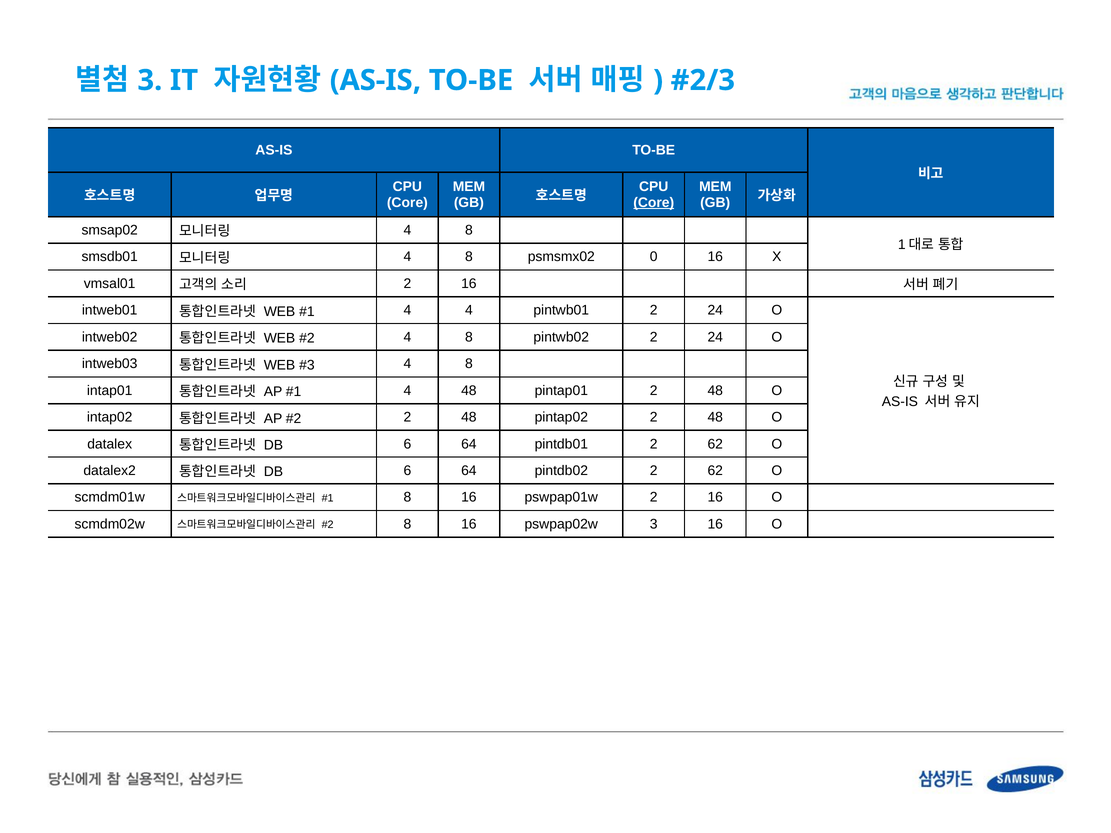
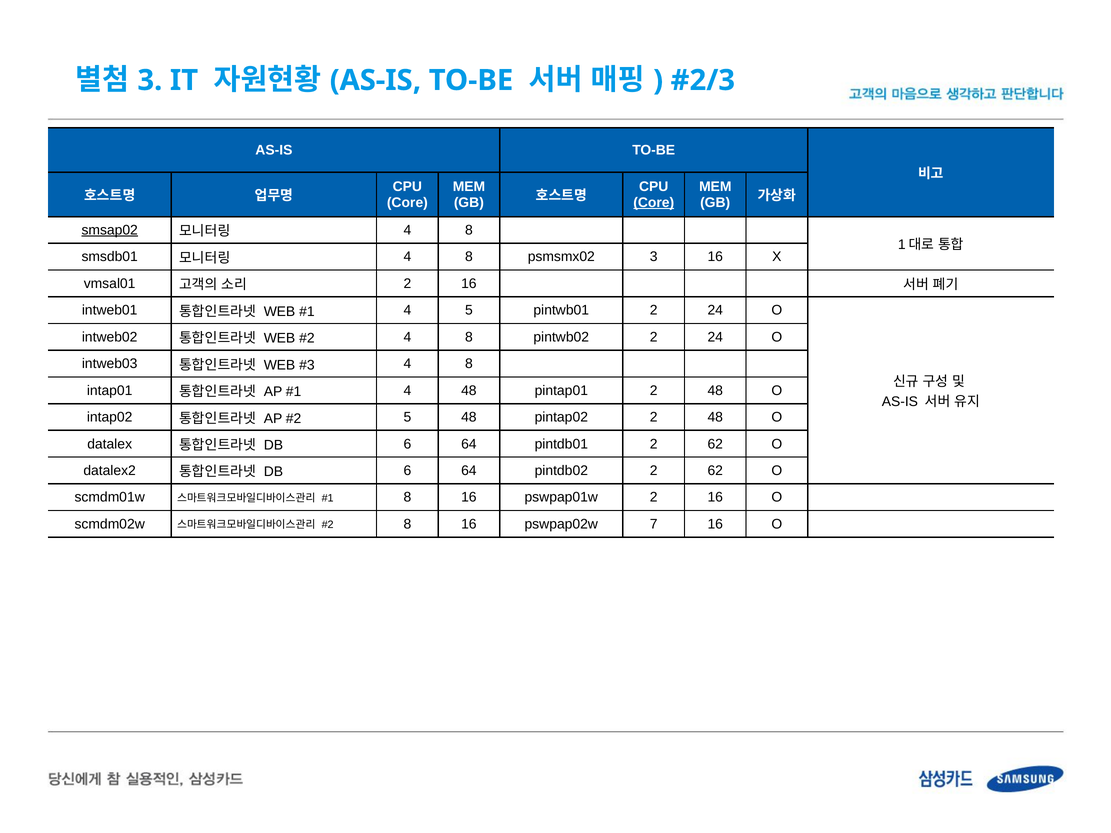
smsap02 underline: none -> present (110, 230)
psmsmx02 0: 0 -> 3 (654, 257)
4 4: 4 -> 5 (469, 310)
2: 2 -> 5 (407, 417)
pswpap02w 3: 3 -> 7 (654, 524)
